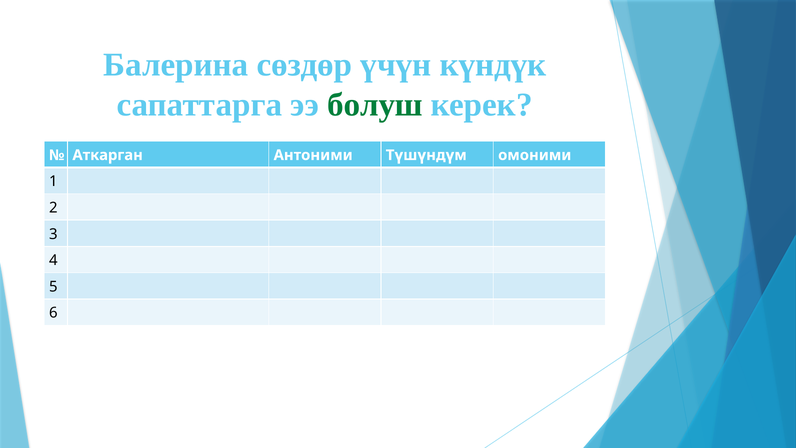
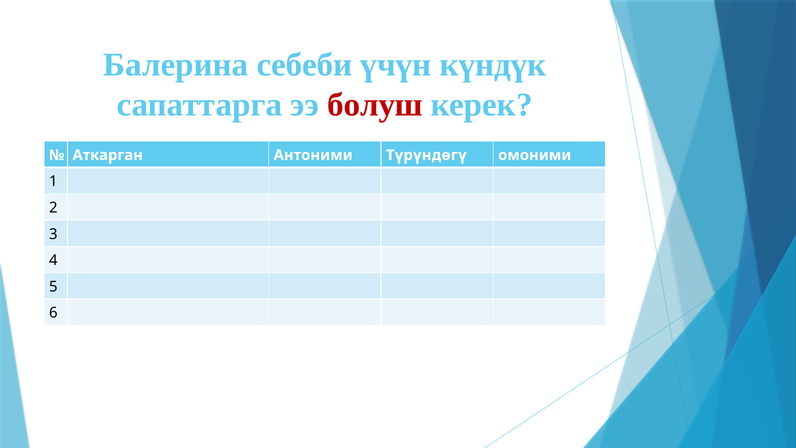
сөздөр: сөздөр -> себеби (304, 65)
болуш colour: green -> red (375, 105)
Түшүндүм: Түшүндүм -> Түрүндөгү (426, 155)
